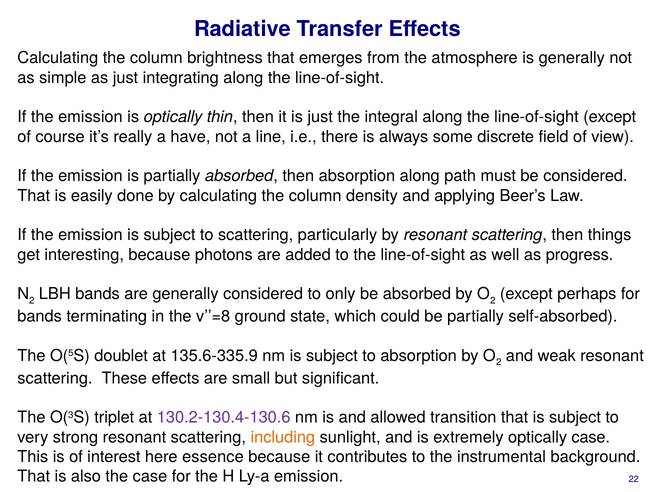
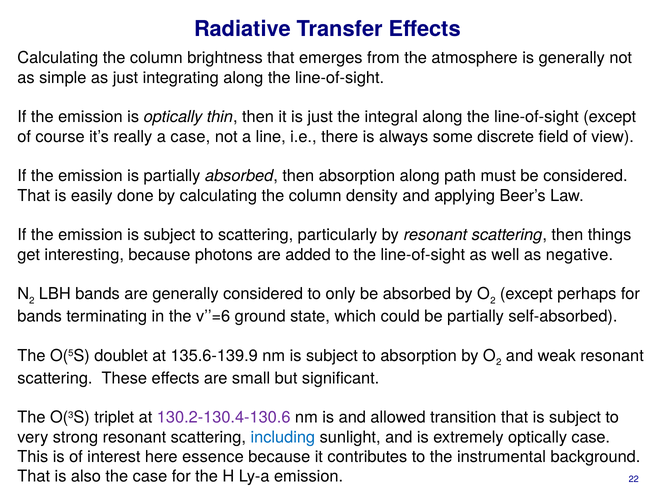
a have: have -> case (190, 136)
progress: progress -> negative (579, 254)
v’’=8: v’’=8 -> v’’=6 (213, 316)
135.6-335.9: 135.6-335.9 -> 135.6-139.9 (214, 355)
including colour: orange -> blue (283, 437)
